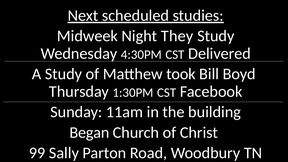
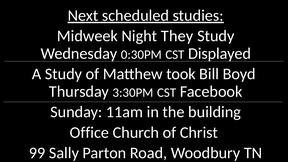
4:30PM: 4:30PM -> 0:30PM (141, 55)
Delivered: Delivered -> Displayed (220, 54)
1:30PM: 1:30PM -> 3:30PM (133, 93)
Began: Began -> Office (89, 133)
